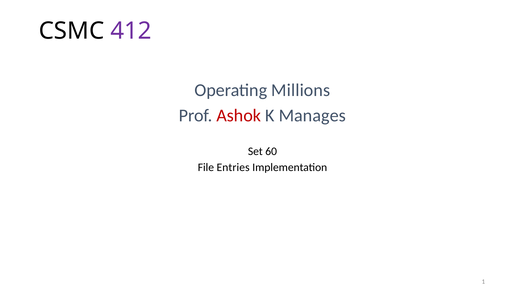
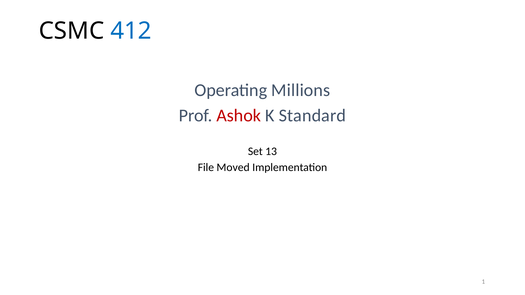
412 colour: purple -> blue (131, 31)
Manages: Manages -> Standard (312, 116)
60: 60 -> 13 (271, 152)
Entries: Entries -> Moved (233, 168)
